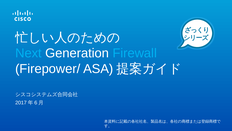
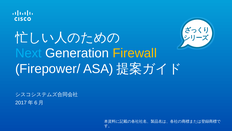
Firewall colour: light blue -> yellow (135, 53)
